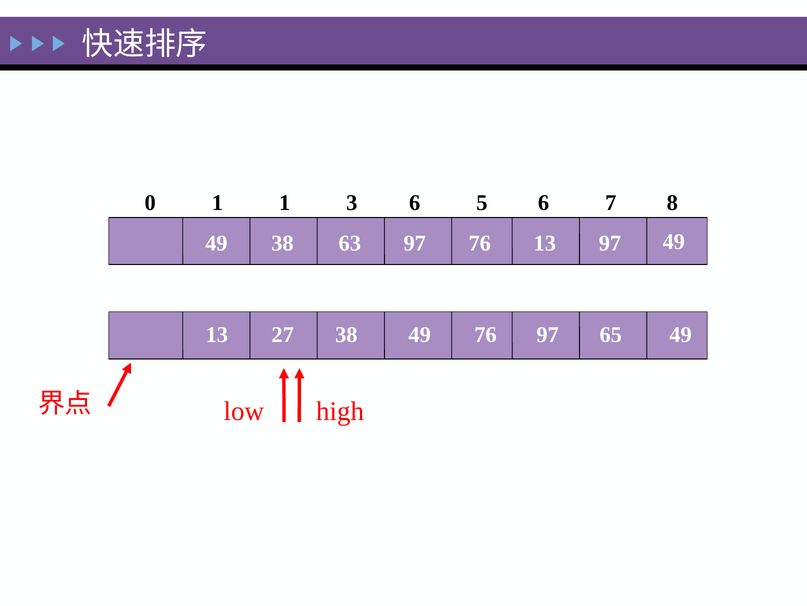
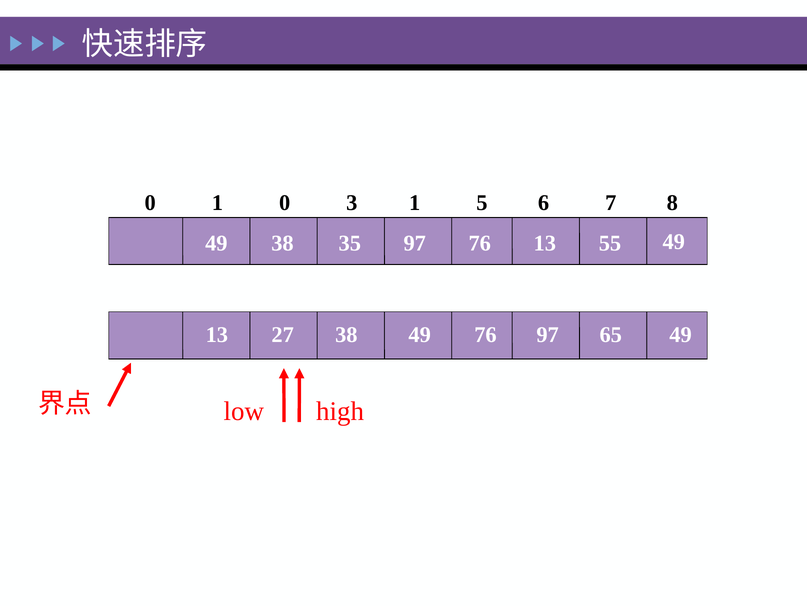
1 1: 1 -> 0 (285, 203)
3 6: 6 -> 1 (415, 203)
63: 63 -> 35 (350, 243)
13 97: 97 -> 55 (610, 243)
